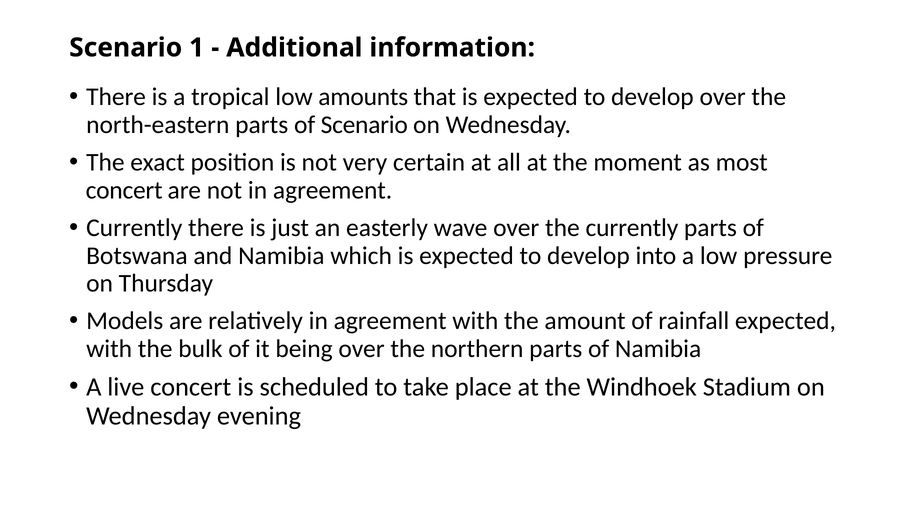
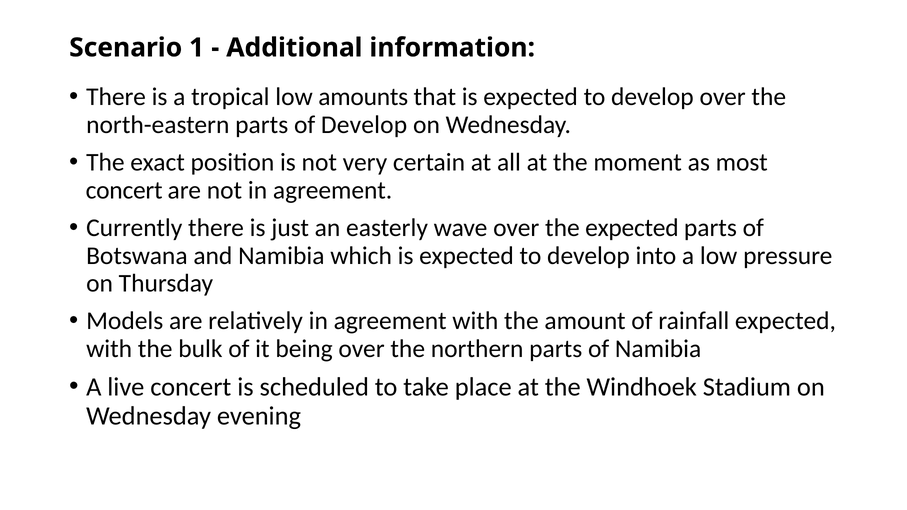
of Scenario: Scenario -> Develop (364, 125)
the currently: currently -> expected (632, 228)
